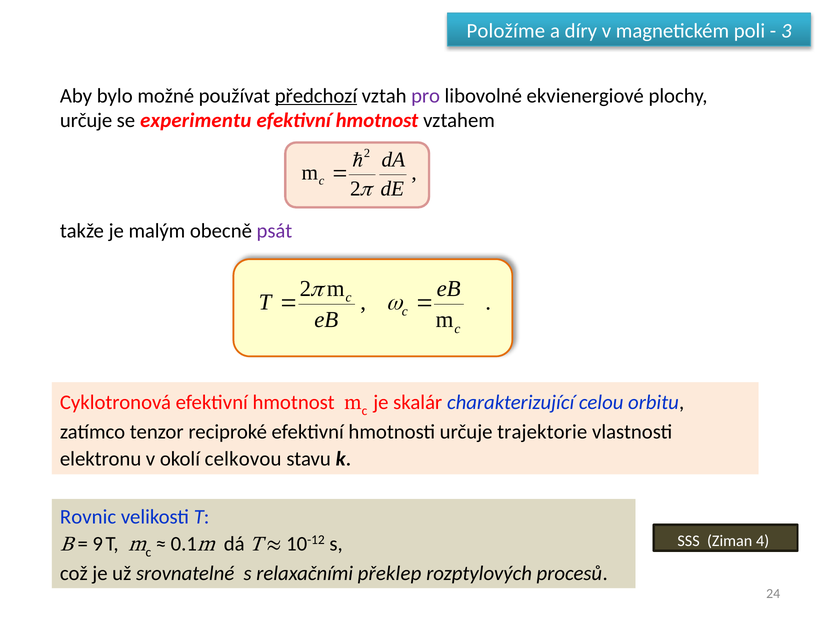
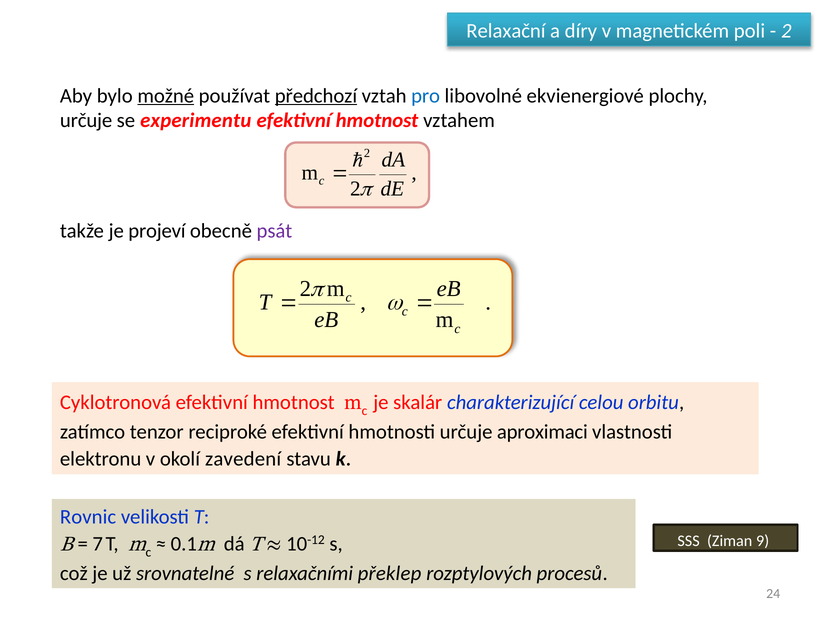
Položíme: Položíme -> Relaxační (506, 31)
3: 3 -> 2 (786, 31)
možné underline: none -> present (166, 96)
pro colour: purple -> blue (426, 96)
malým: malým -> projeví (157, 231)
trajektorie: trajektorie -> aproximaci (542, 432)
celkovou: celkovou -> zavedení (243, 459)
4: 4 -> 9 (763, 541)
9: 9 -> 7 (98, 545)
